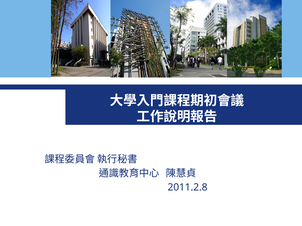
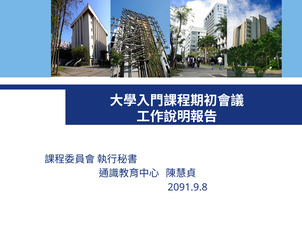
2011.2.8: 2011.2.8 -> 2091.9.8 (188, 188)
